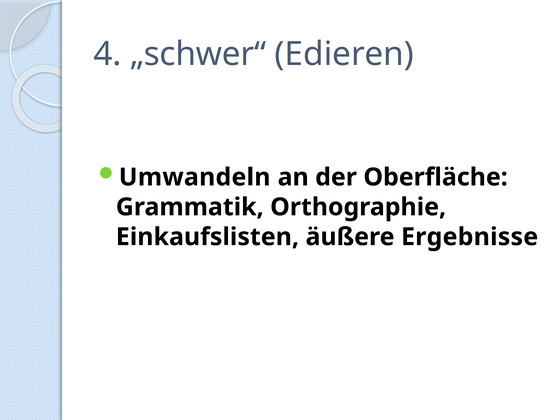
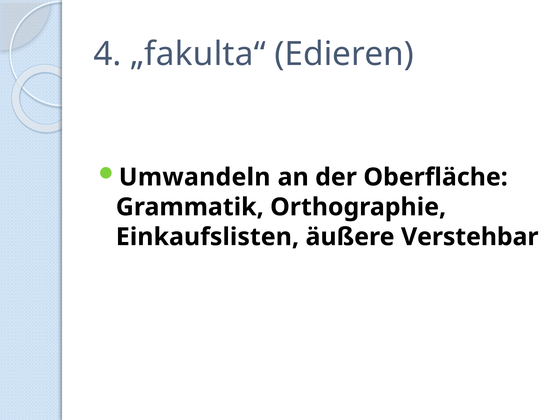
„schwer“: „schwer“ -> „fakulta“ (198, 54)
Ergebnisse: Ergebnisse -> Verstehbar (470, 237)
